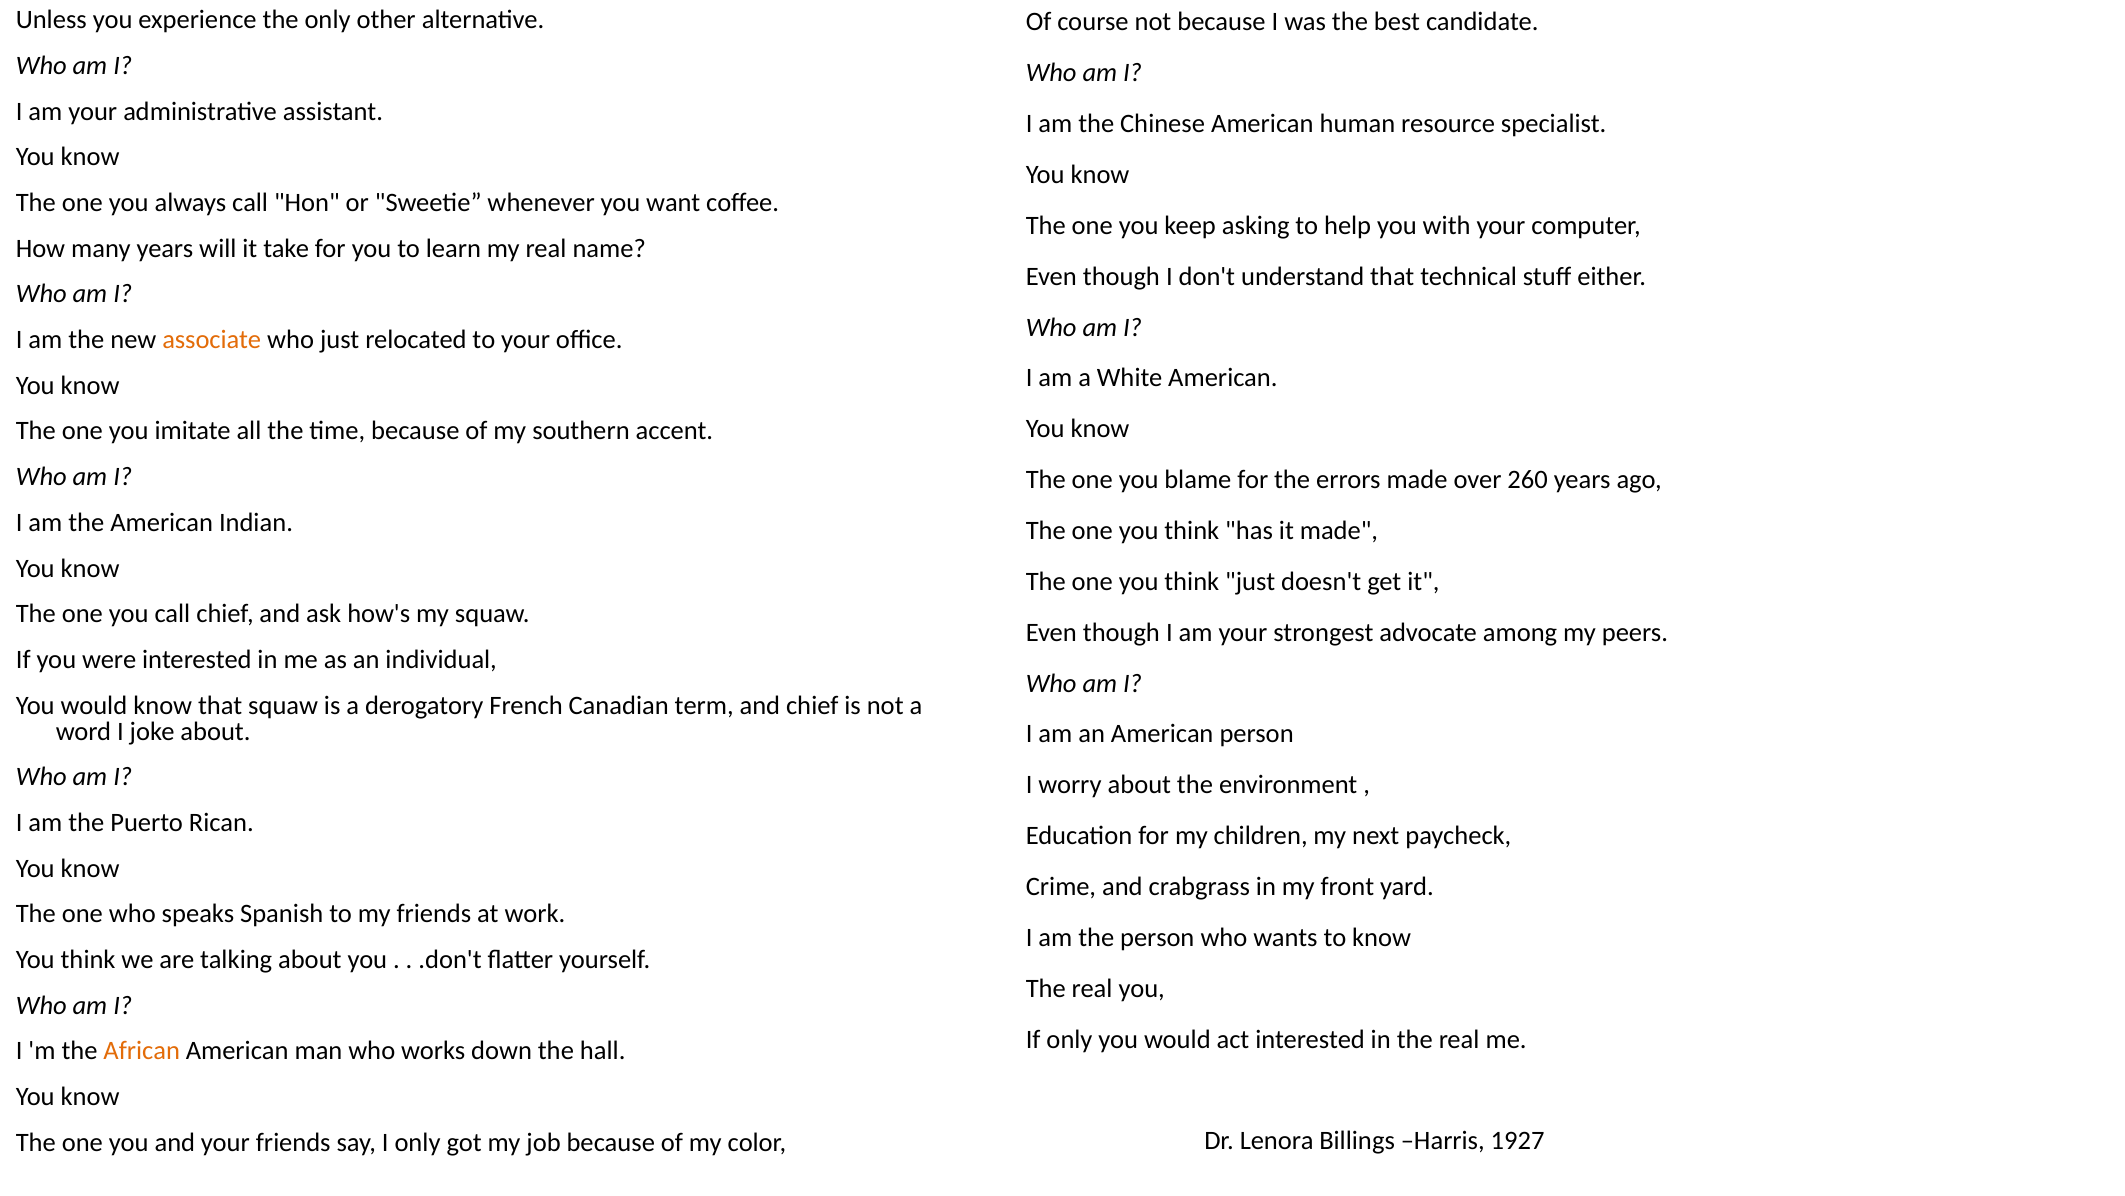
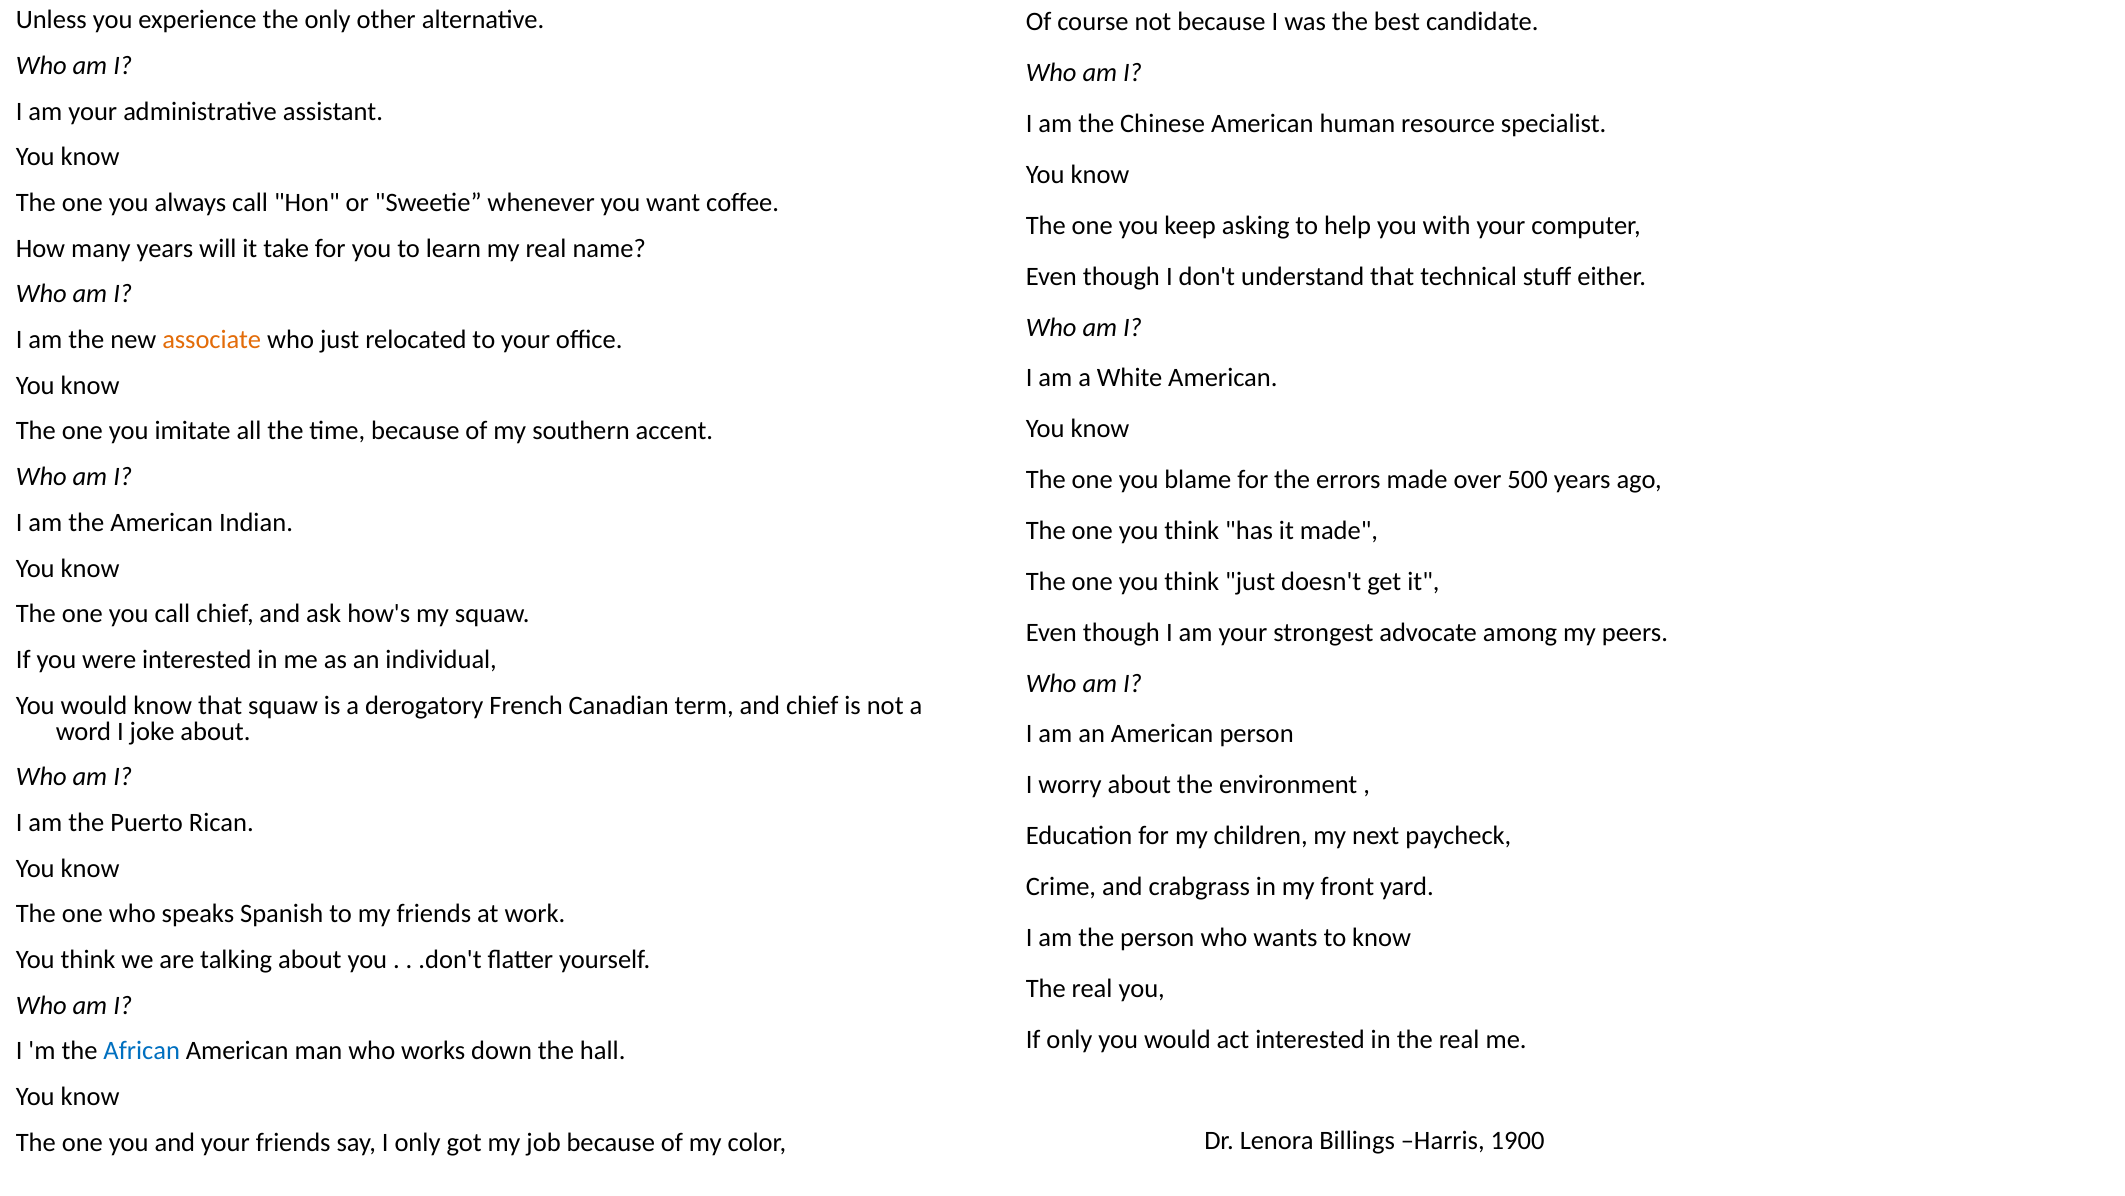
260: 260 -> 500 (1528, 480)
African colour: orange -> blue (142, 1051)
1927: 1927 -> 1900 (1518, 1140)
